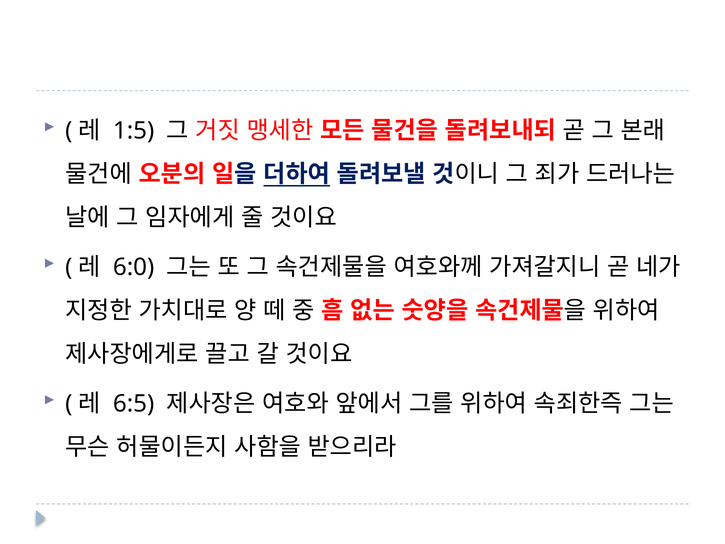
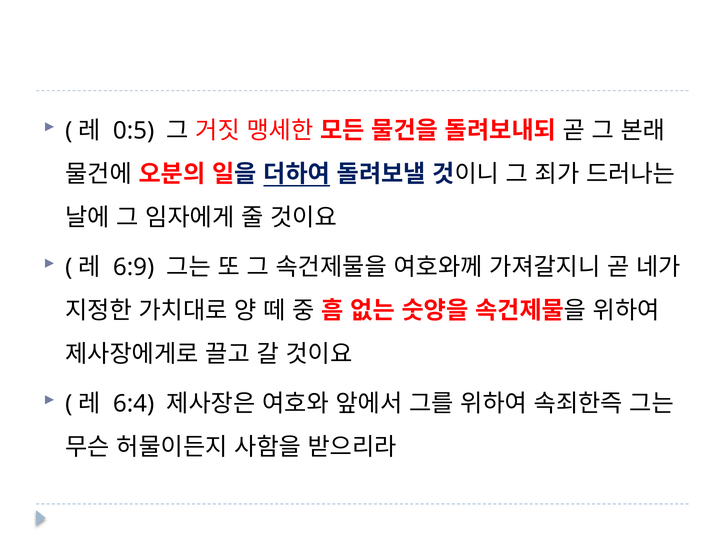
1:5: 1:5 -> 0:5 (134, 131)
6:0: 6:0 -> 6:9 (134, 267)
6:5: 6:5 -> 6:4 (134, 404)
